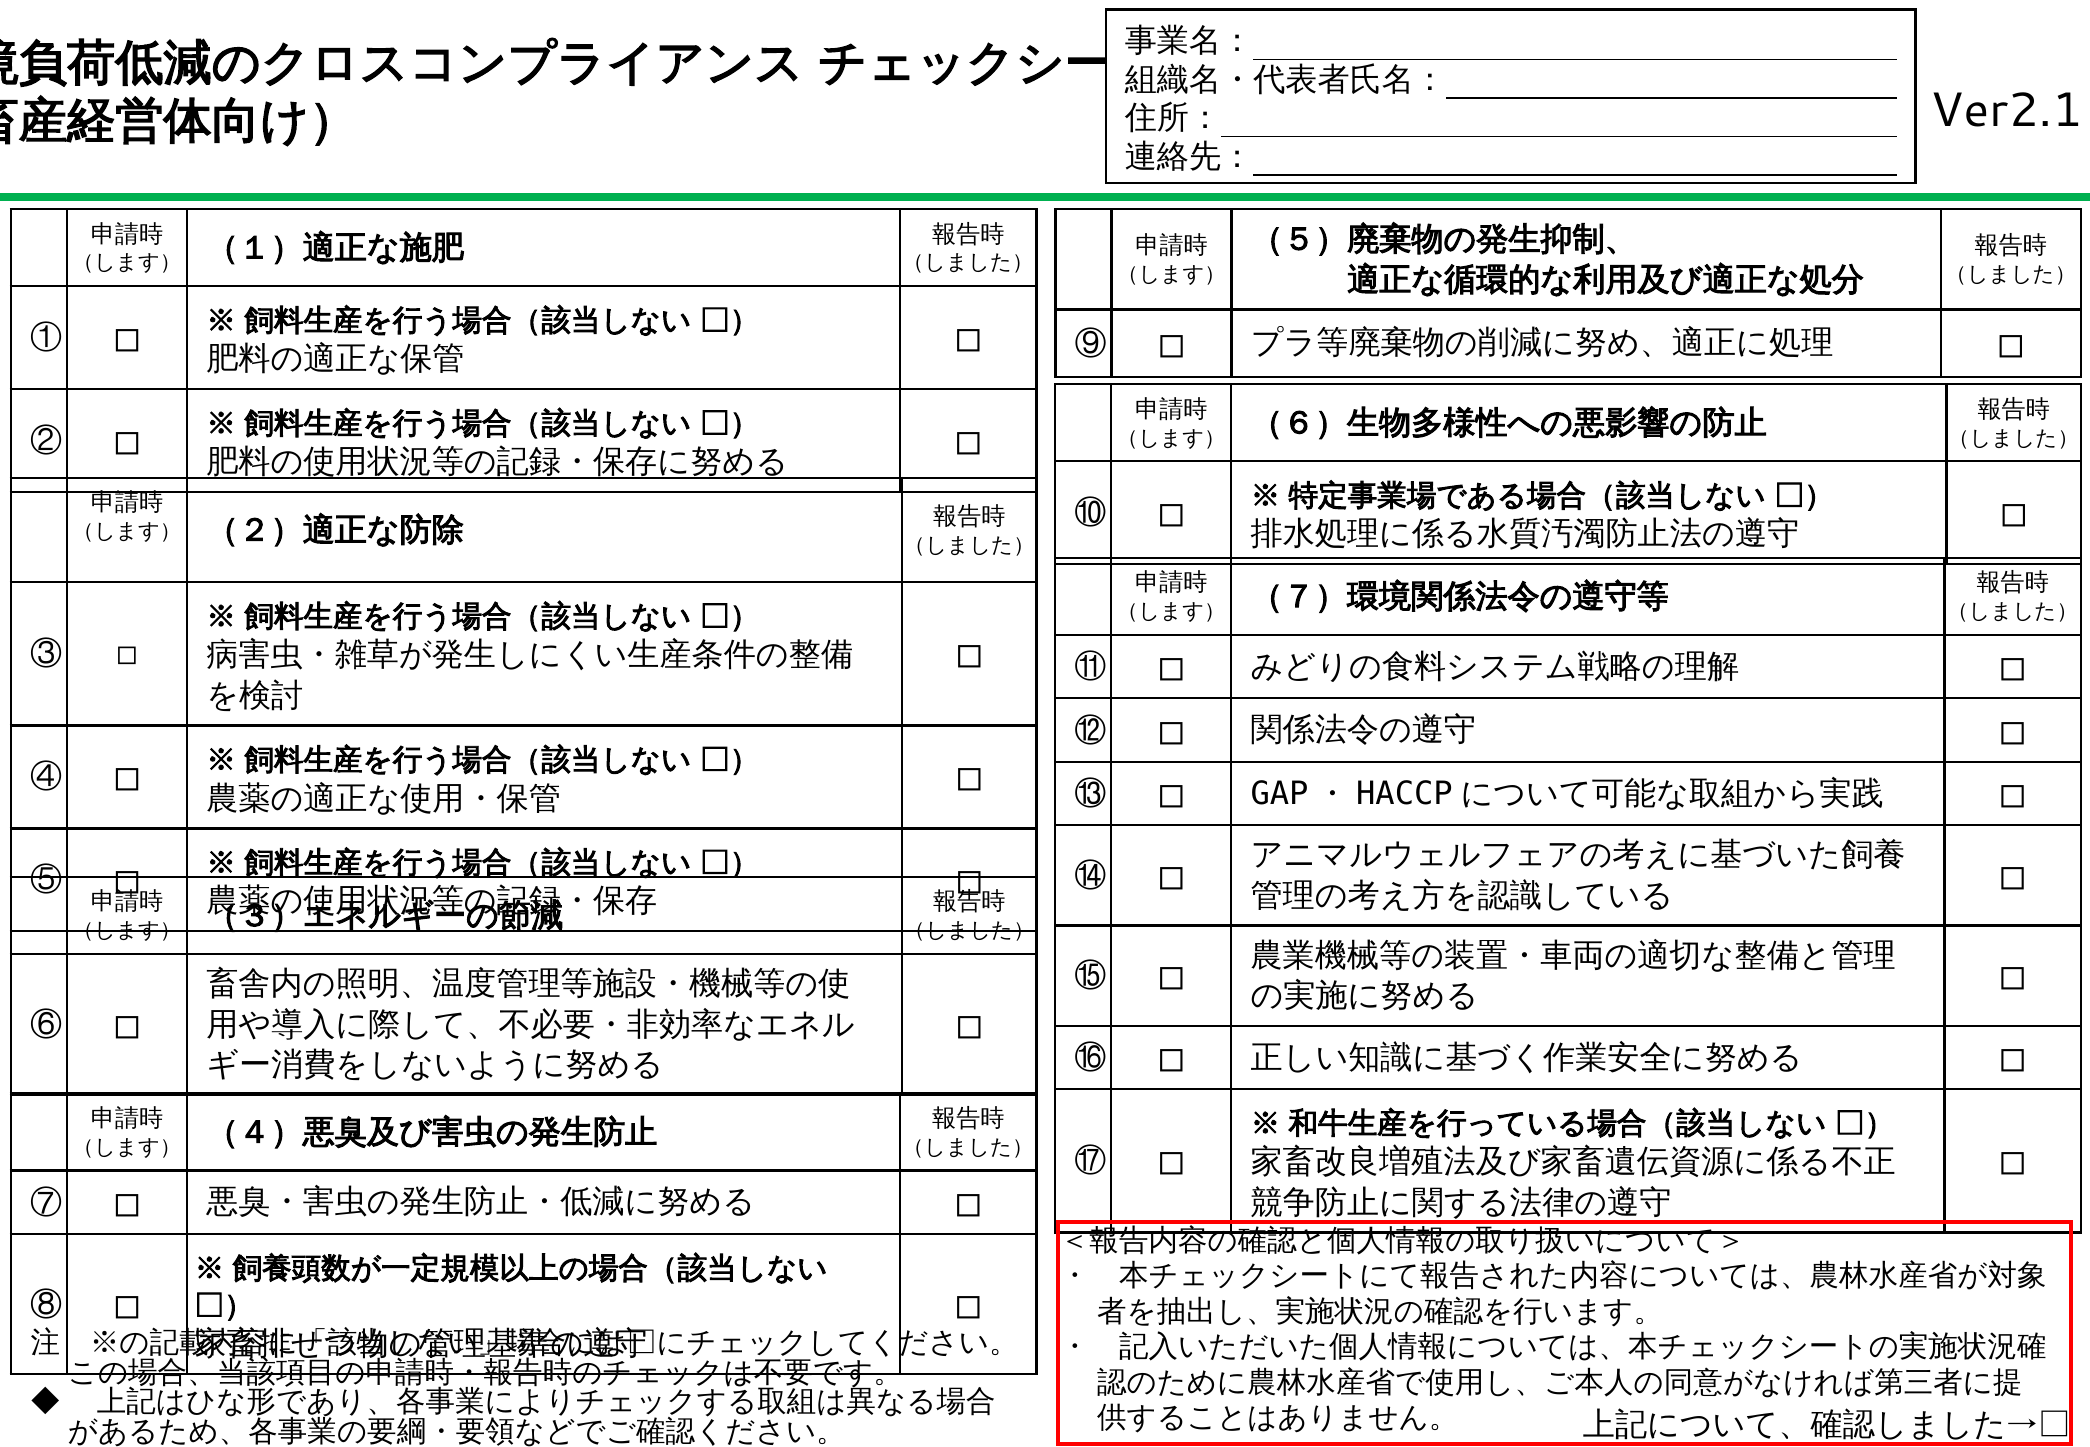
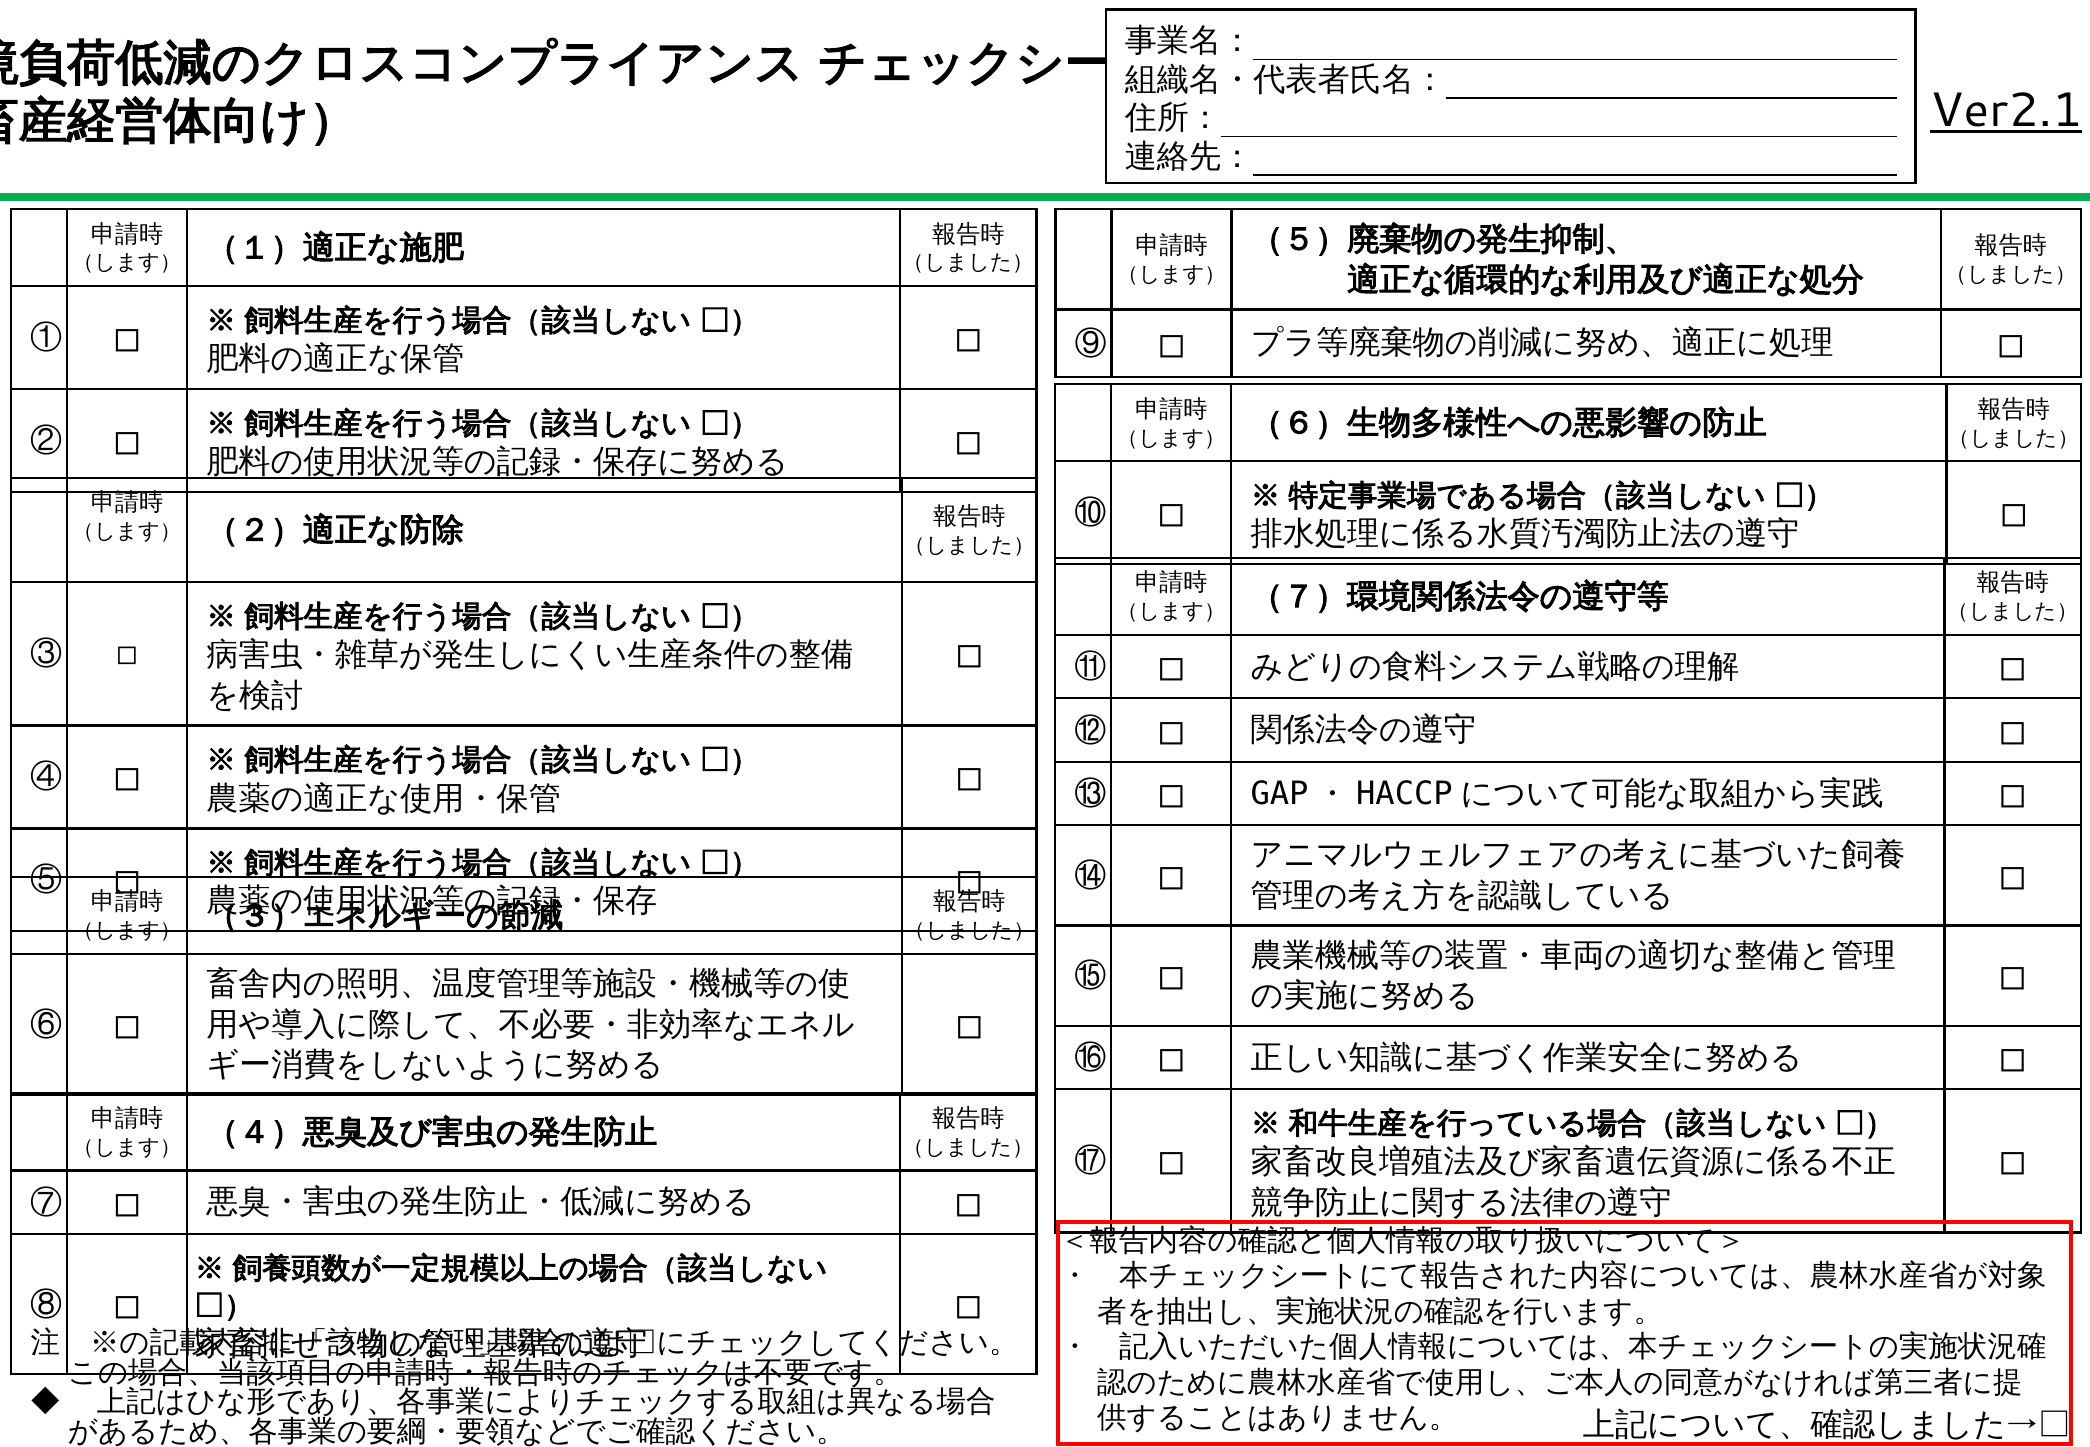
Ver2.1 underline: none -> present (2007, 111)
